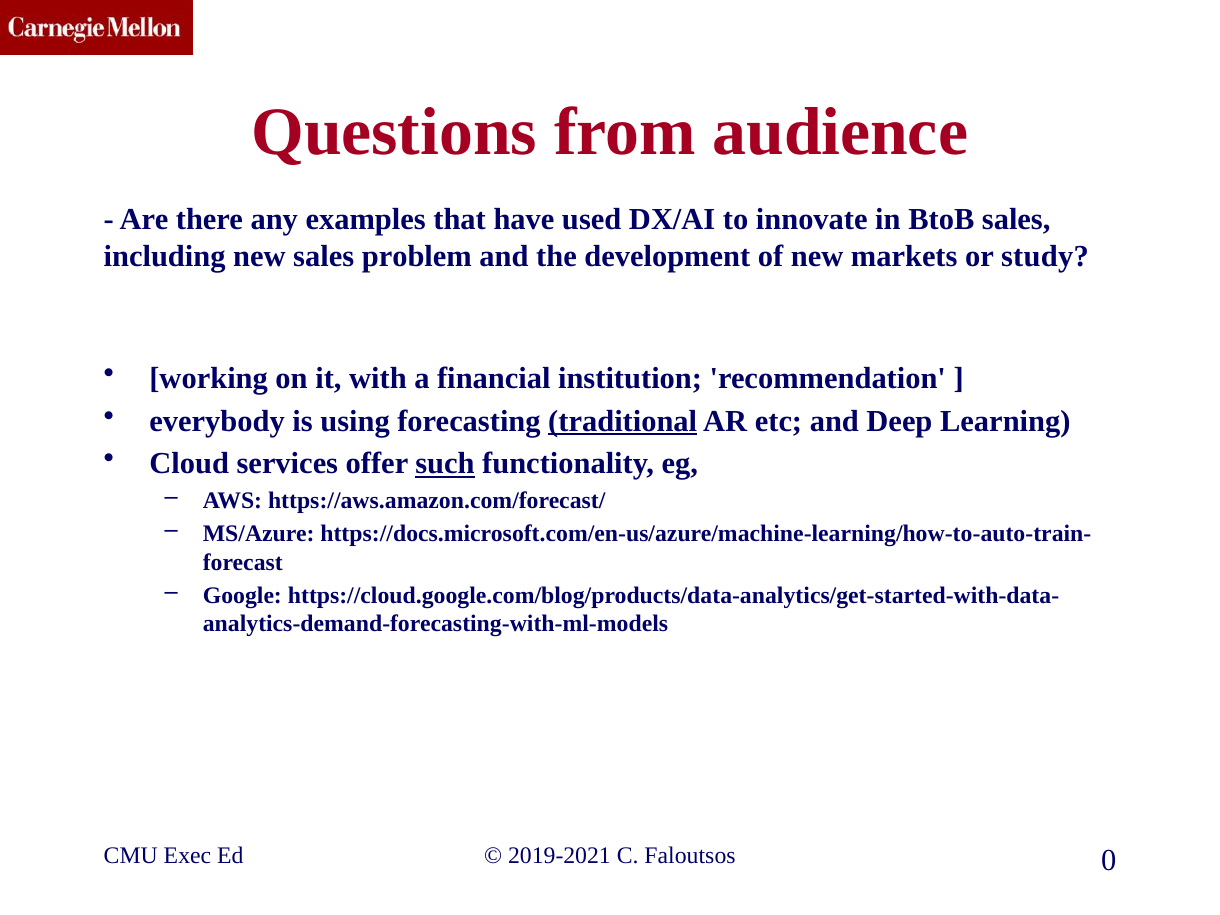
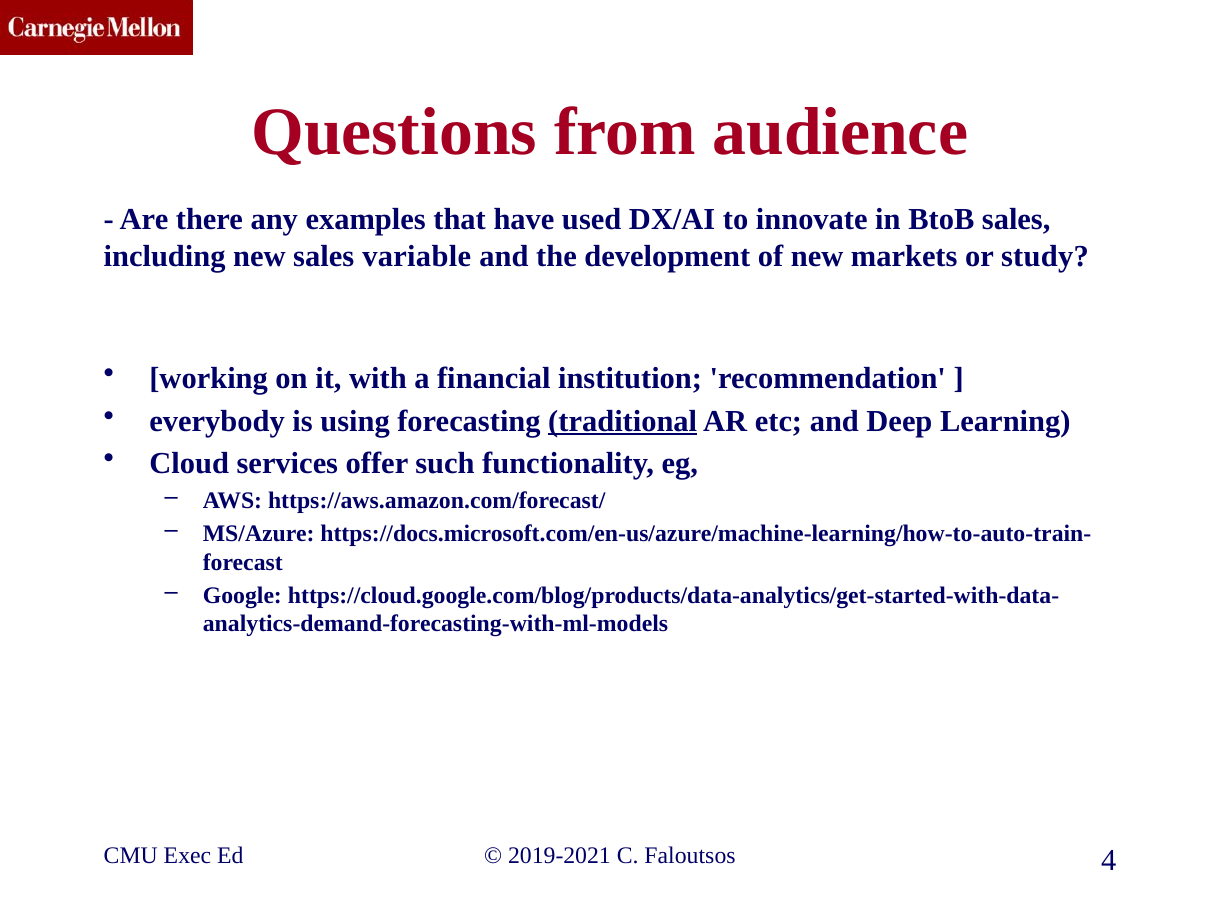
problem: problem -> variable (417, 256)
such underline: present -> none (445, 464)
0: 0 -> 4 (1109, 860)
